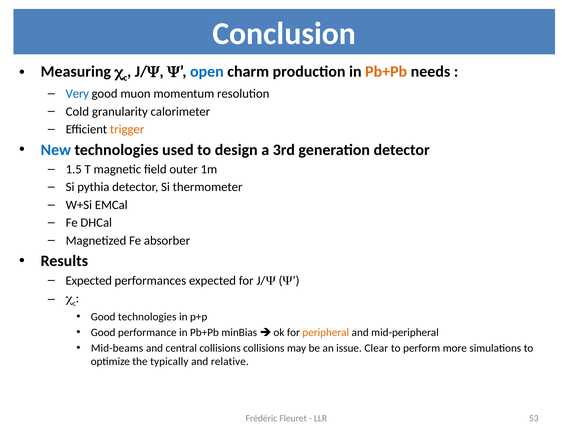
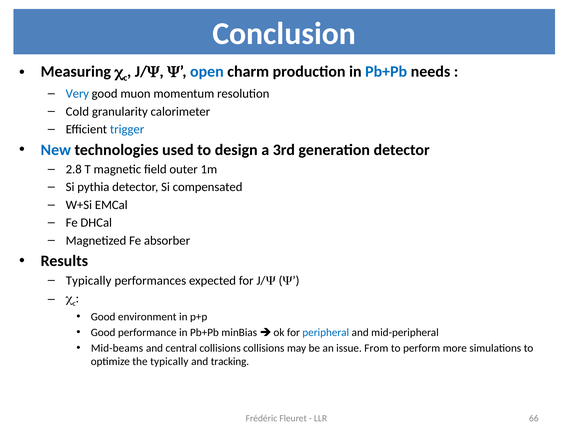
Pb+Pb colour: orange -> blue (386, 72)
trigger colour: orange -> blue (127, 130)
1.5: 1.5 -> 2.8 (74, 170)
thermometer: thermometer -> compensated (208, 187)
Expected: Expected -> Typically (89, 281)
Good technologies: technologies -> environment (147, 317)
peripheral colour: orange -> blue (326, 333)
Clear: Clear -> From (376, 349)
relative: relative -> tracking (230, 362)
53: 53 -> 66 (534, 419)
